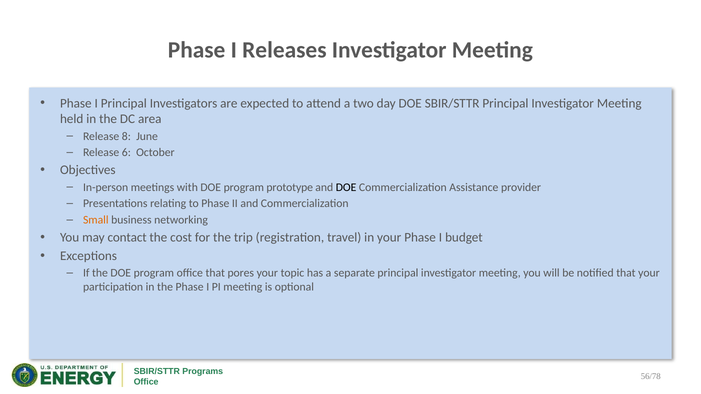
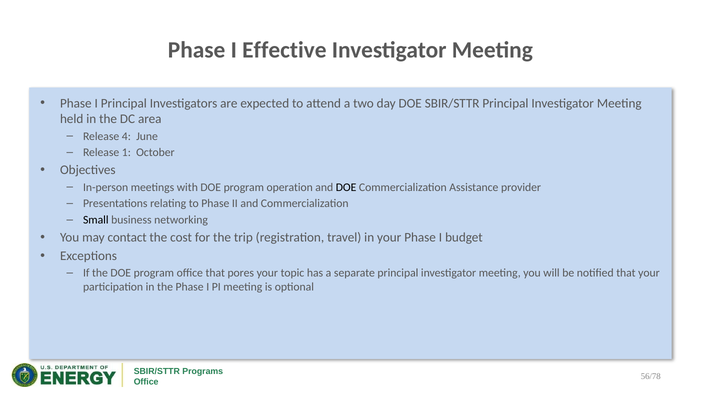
Releases: Releases -> Effective (284, 50)
8: 8 -> 4 (126, 136)
6: 6 -> 1 (126, 153)
prototype: prototype -> operation (290, 187)
Small colour: orange -> black (96, 220)
